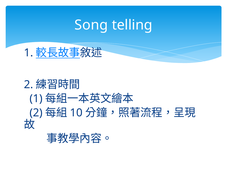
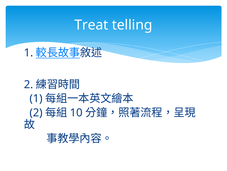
Song: Song -> Treat (91, 25)
